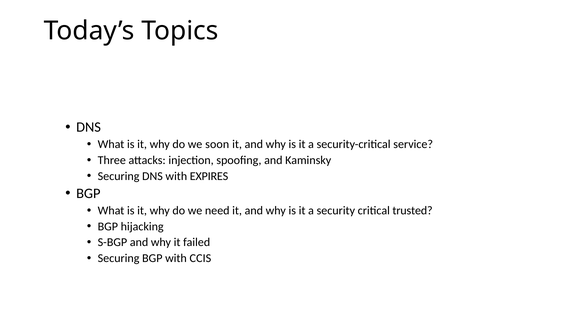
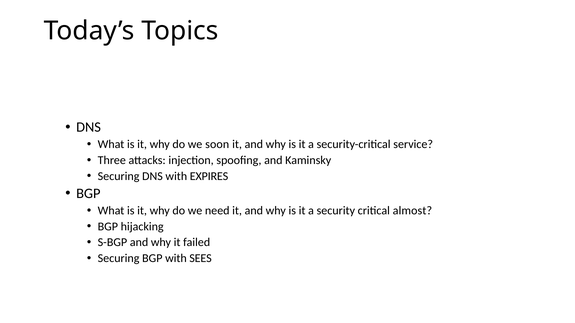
trusted: trusted -> almost (412, 211)
CCIS: CCIS -> SEES (201, 259)
